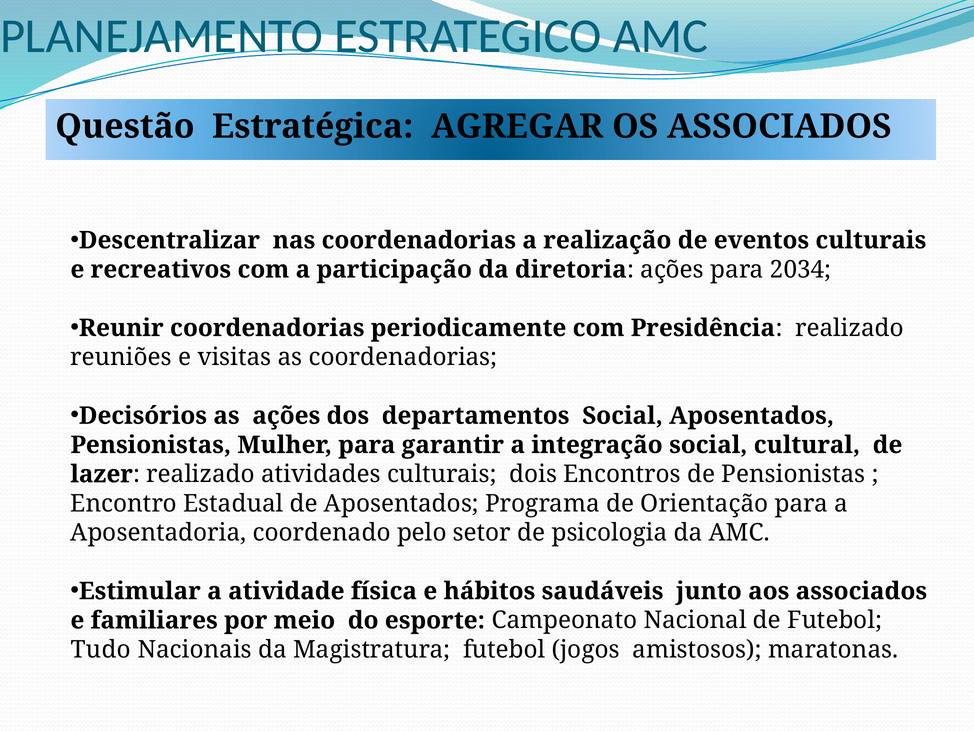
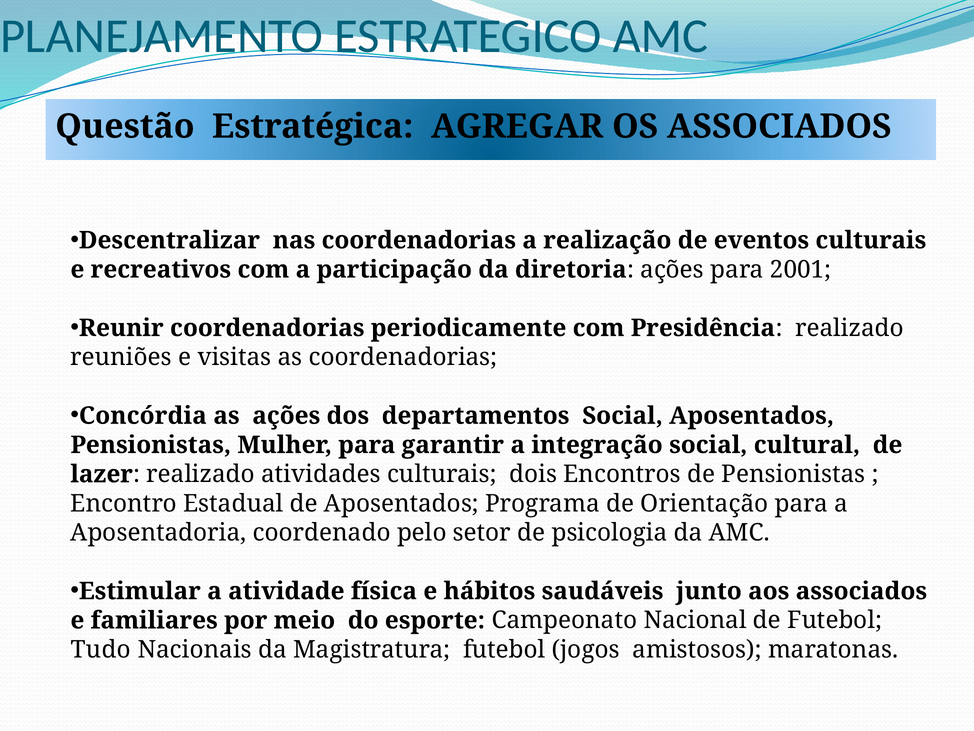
2034: 2034 -> 2001 (801, 269)
Decisórios: Decisórios -> Concórdia (143, 415)
